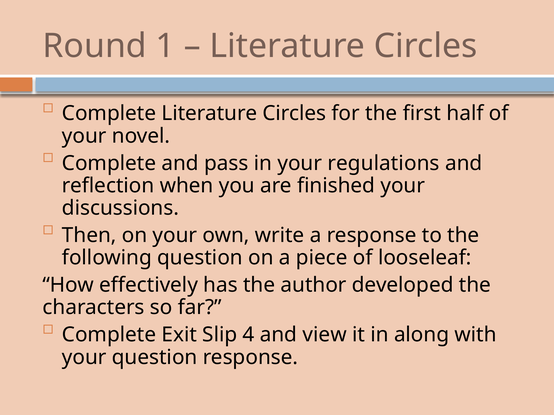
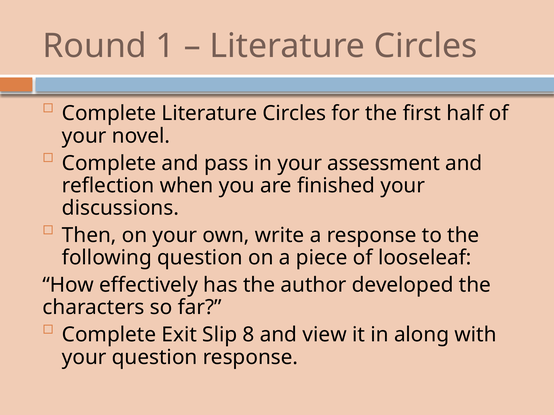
regulations: regulations -> assessment (384, 163)
4: 4 -> 8 (249, 335)
